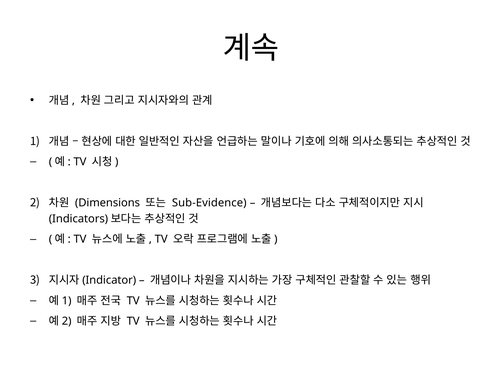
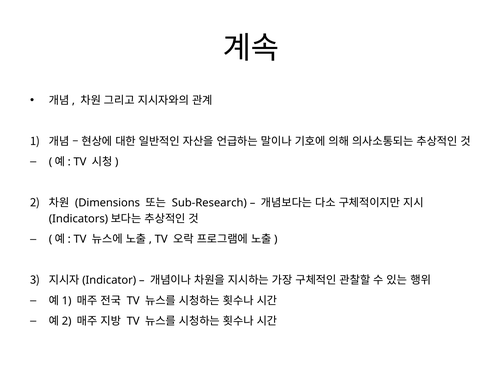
Sub-Evidence: Sub-Evidence -> Sub-Research (209, 203)
